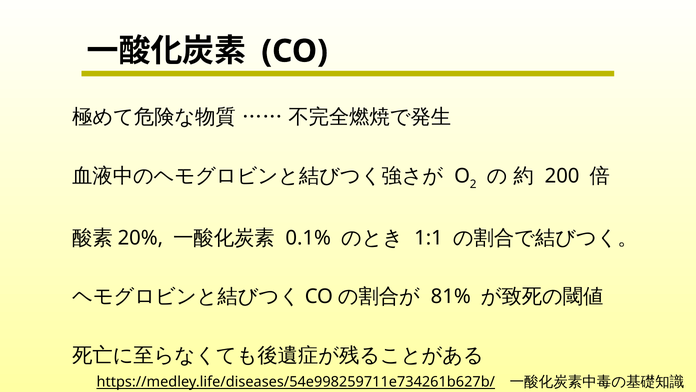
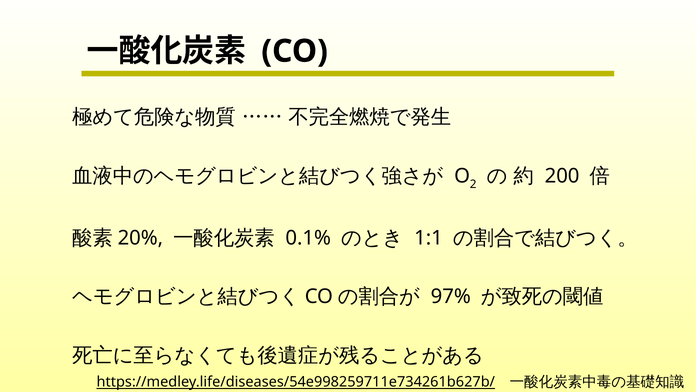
81%: 81% -> 97% (451, 296)
